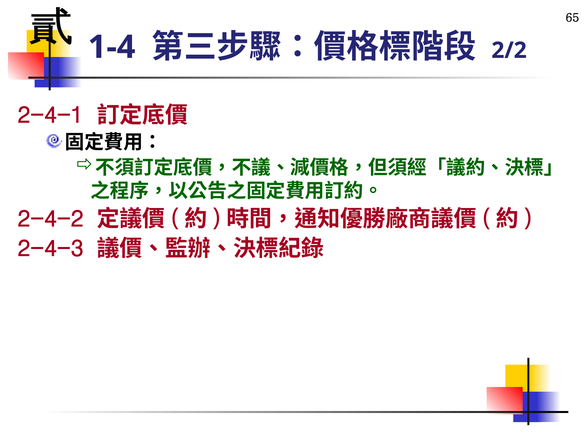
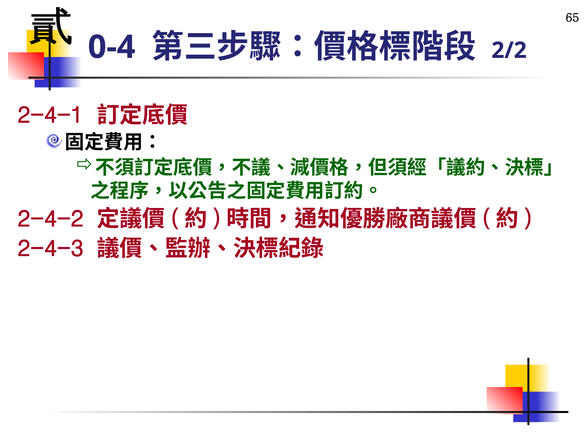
1-4: 1-4 -> 0-4 (112, 47)
